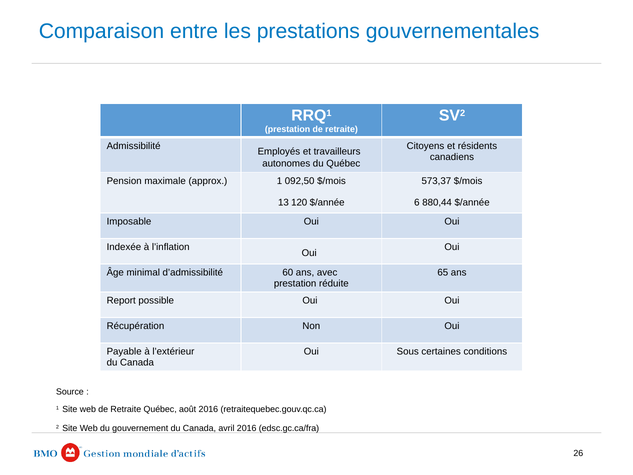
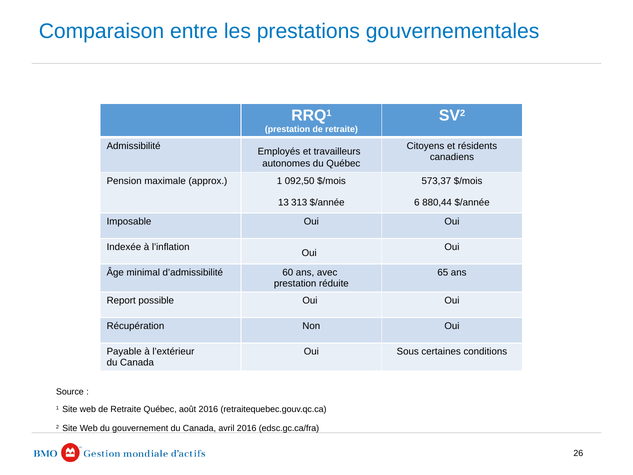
120: 120 -> 313 (299, 202)
